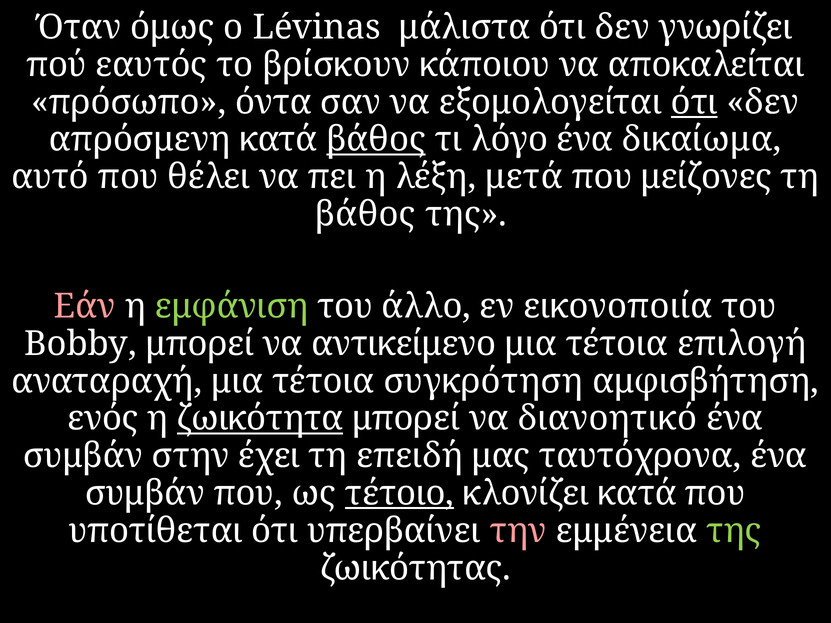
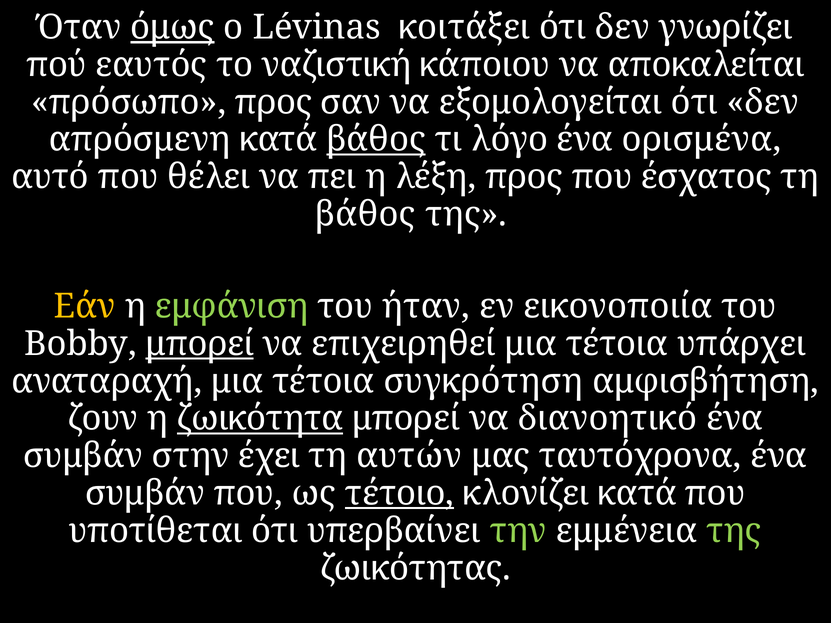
όμως underline: none -> present (172, 27)
μάλιστα: μάλιστα -> κοιτάξει (465, 27)
βρίσκουν: βρίσκουν -> ναζιστική (337, 65)
πρόσωπο όντα: όντα -> προς (273, 102)
ότι underline: present -> none (694, 102)
δικαίωμα: δικαίωμα -> ορισμένα (702, 140)
λέξη μετά: μετά -> προς (524, 177)
μείζονες: μείζονες -> έσχατος (706, 177)
Εάν colour: pink -> yellow (85, 307)
άλλο: άλλο -> ήταν (426, 307)
μπορεί underline: none -> present (200, 344)
αντικείμενο: αντικείμενο -> επιχειρηθεί (404, 344)
επιλογή: επιλογή -> υπάρχει (742, 344)
ενός: ενός -> ζουν (103, 419)
επειδή: επειδή -> αυτών (409, 456)
την colour: pink -> light green (518, 531)
